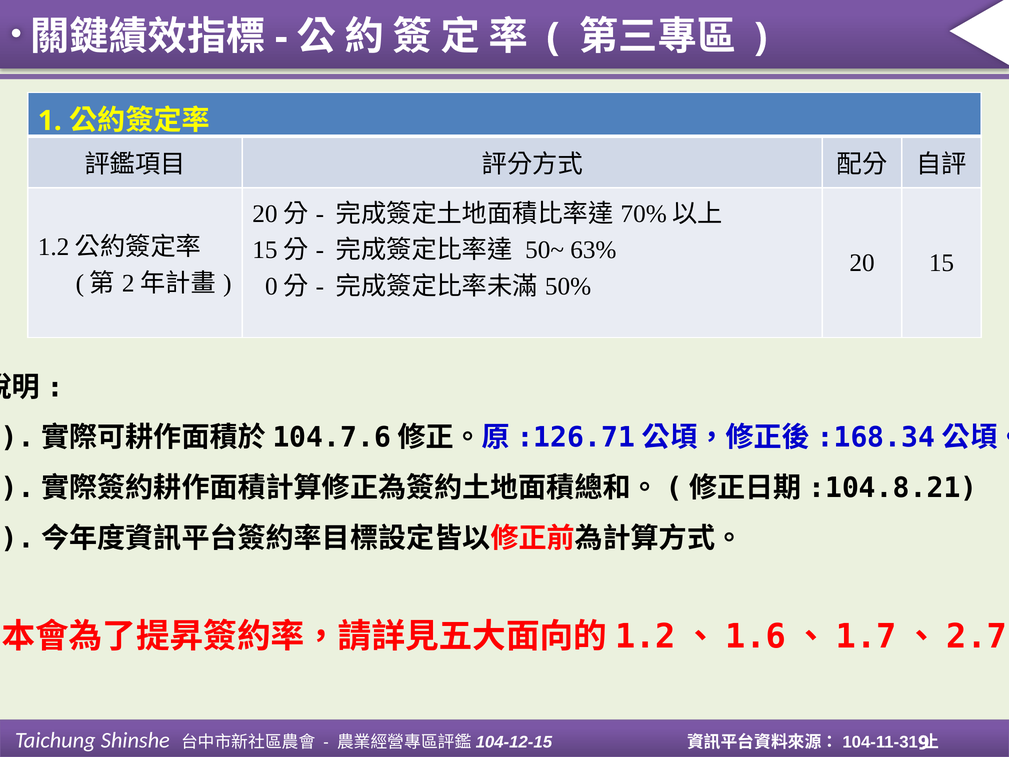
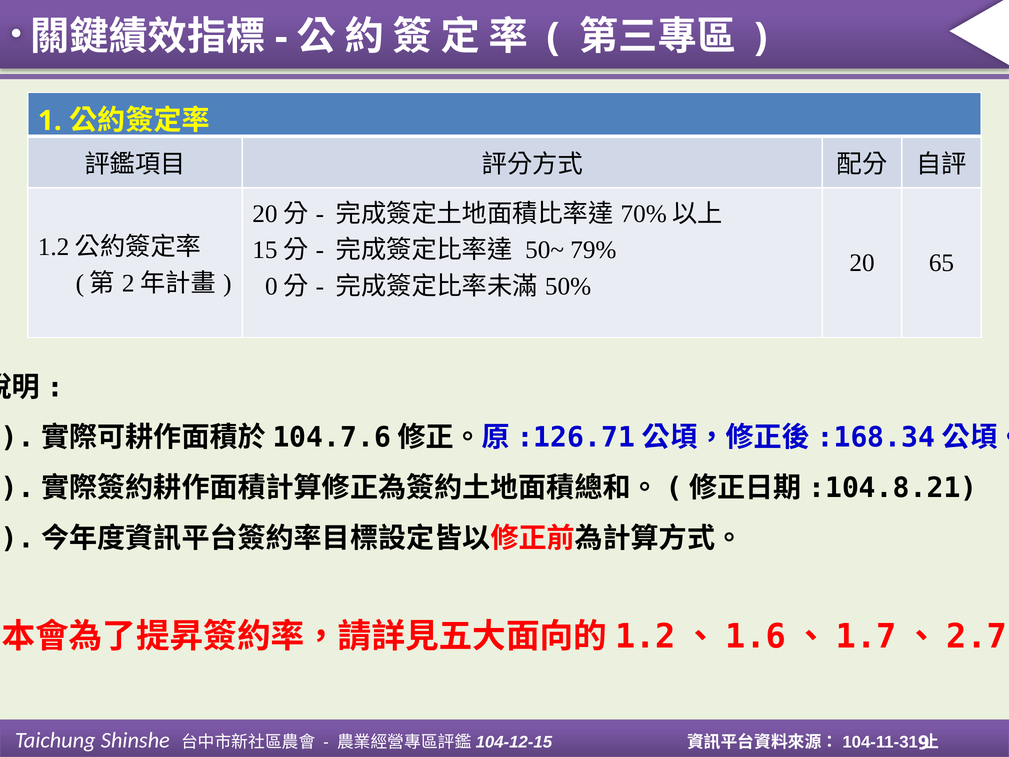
63%: 63% -> 79% (593, 250)
15: 15 -> 65 (941, 263)
